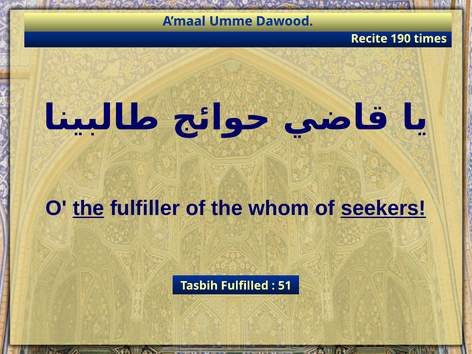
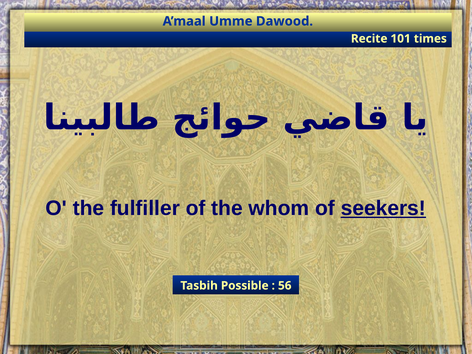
190: 190 -> 101 (401, 39)
the underline: present -> none (88, 208)
Fulfilled: Fulfilled -> Possible (245, 286)
51: 51 -> 56 (285, 286)
